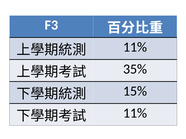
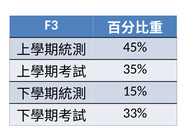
11%: 11% -> 45% (135, 47)
11%: 11% -> 33% (135, 113)
